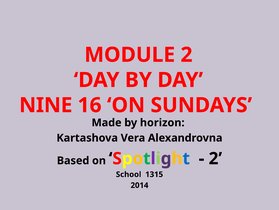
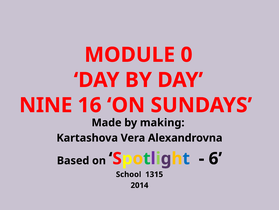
MODULE 2: 2 -> 0 (187, 55)
horizon: horizon -> making (162, 122)
2: 2 -> 6 (215, 158)
